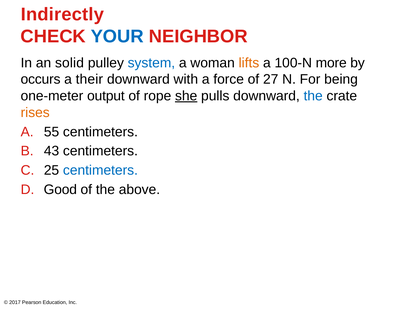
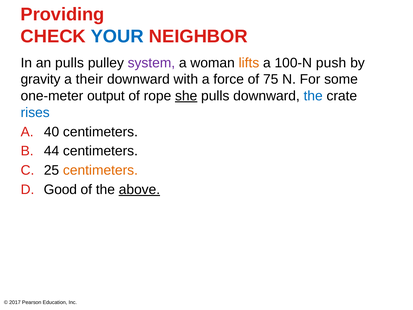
Indirectly: Indirectly -> Providing (63, 14)
an solid: solid -> pulls (69, 63)
system colour: blue -> purple (151, 63)
more: more -> push (331, 63)
occurs: occurs -> gravity (41, 79)
27: 27 -> 75 (271, 79)
being: being -> some (341, 79)
rises colour: orange -> blue (35, 112)
55: 55 -> 40 (52, 132)
43: 43 -> 44 (52, 151)
centimeters colour: blue -> orange (100, 170)
above underline: none -> present (139, 189)
